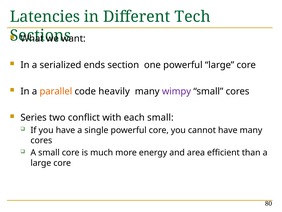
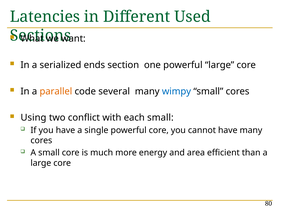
Tech: Tech -> Used (193, 17)
heavily: heavily -> several (114, 91)
wimpy colour: purple -> blue (176, 91)
Series: Series -> Using (33, 117)
